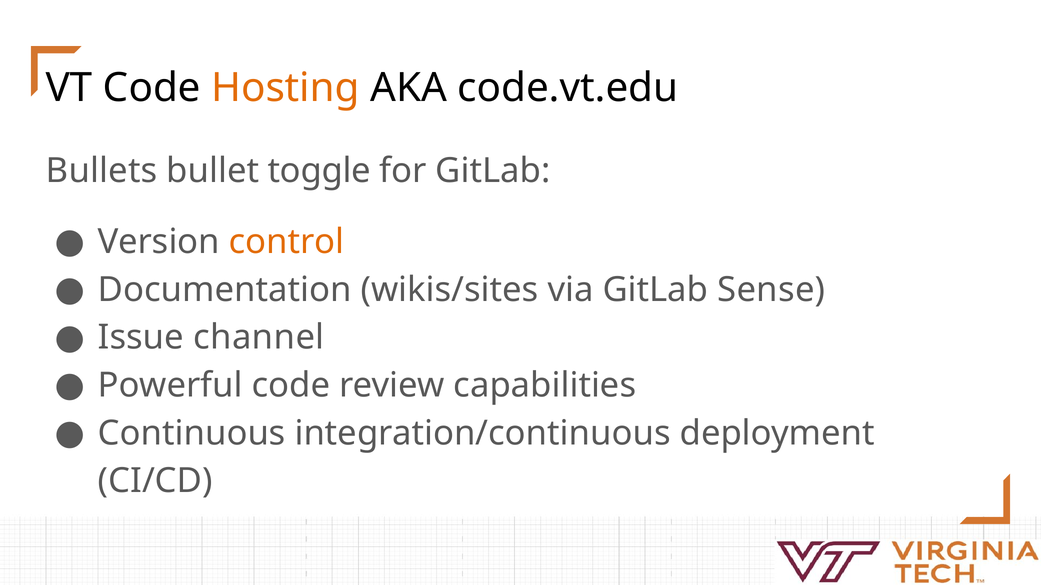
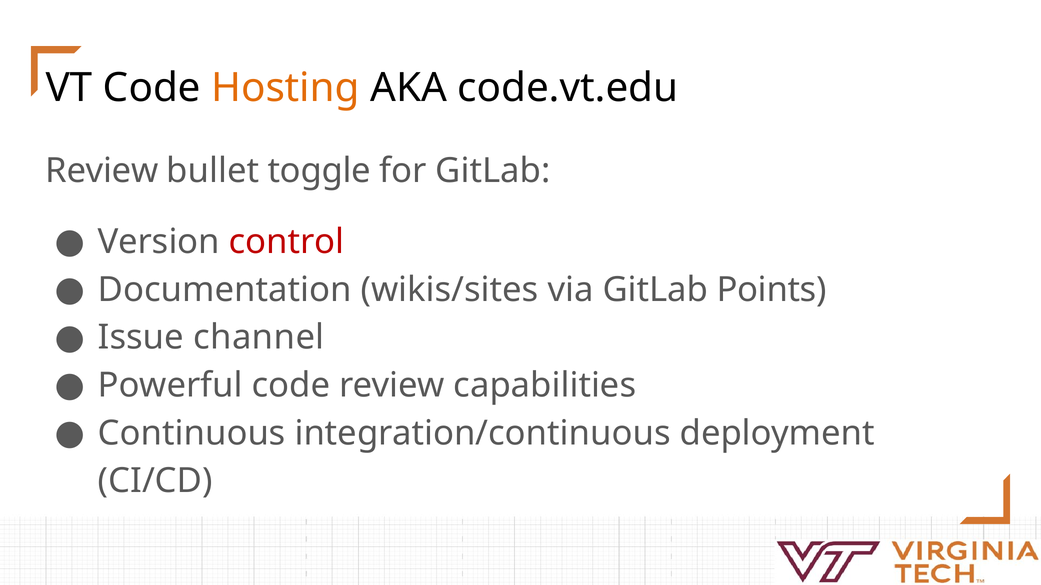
Bullets: Bullets -> Review (102, 171)
control colour: orange -> red (287, 242)
Sense: Sense -> Points (772, 290)
